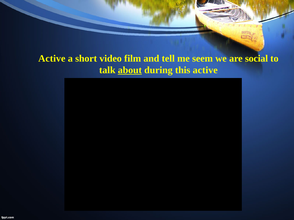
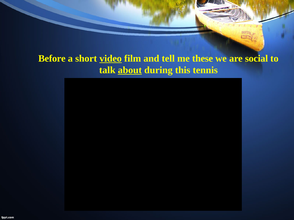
Active: Active -> Before (52, 59)
video underline: none -> present (111, 59)
seem: seem -> these (203, 59)
this active: active -> tennis (205, 70)
